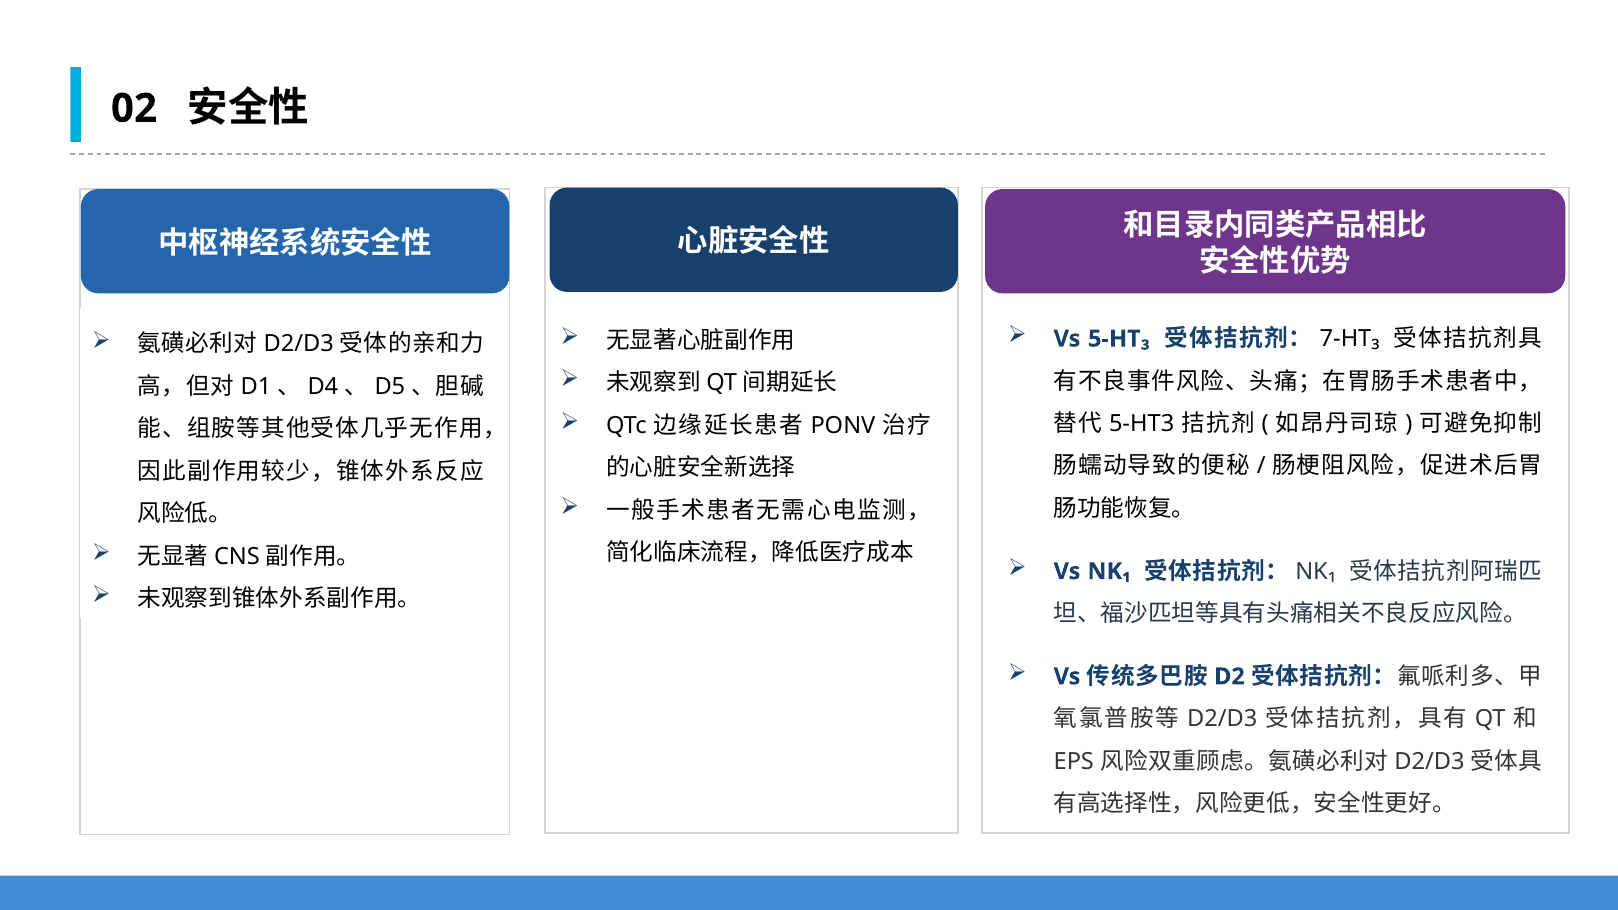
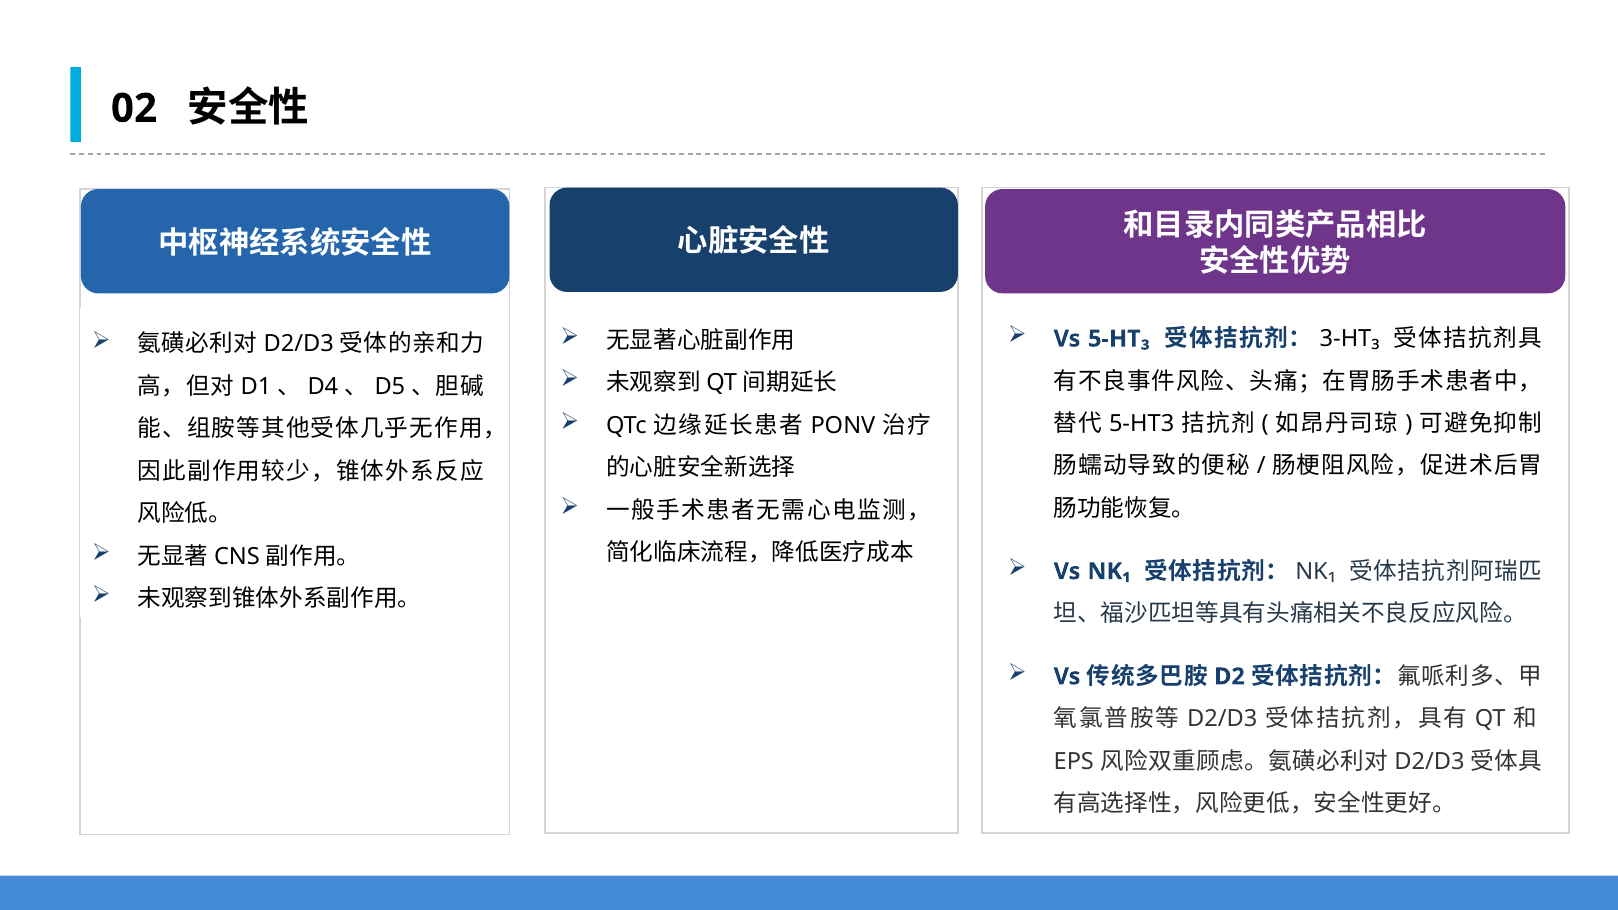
7-HT₃: 7-HT₃ -> 3-HT₃ (1350, 339)
